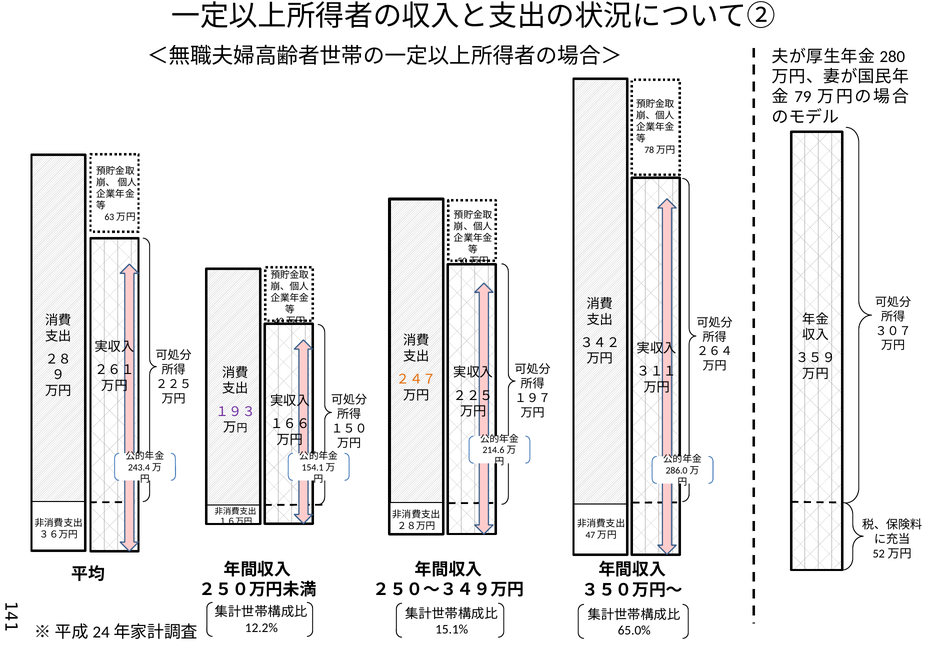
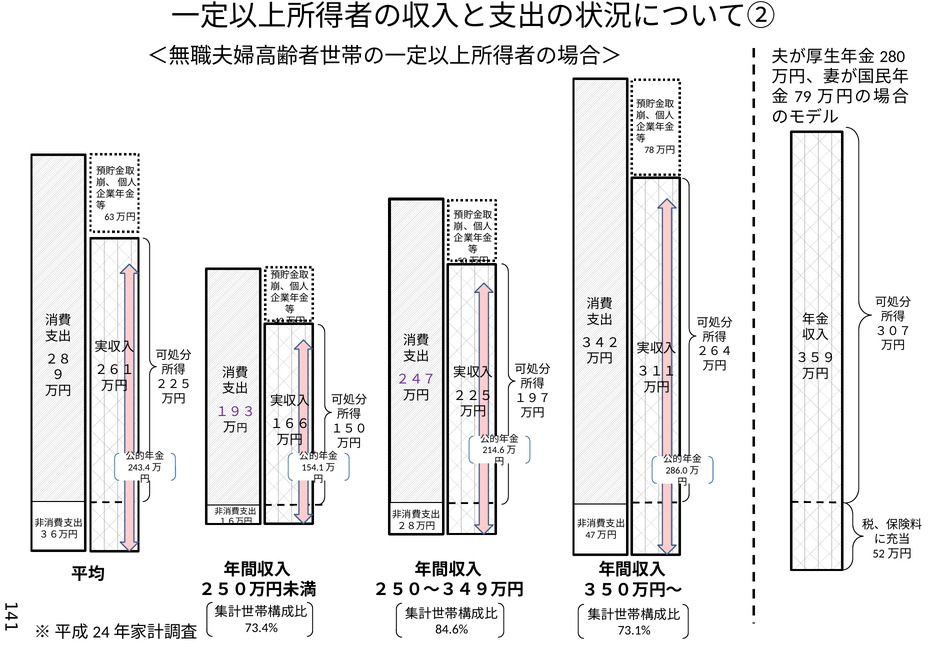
２４７ colour: orange -> purple (416, 380)
12.2%: 12.2% -> 73.4% (261, 628)
15.1%: 15.1% -> 84.6% (452, 630)
65.0%: 65.0% -> 73.1% (634, 631)
